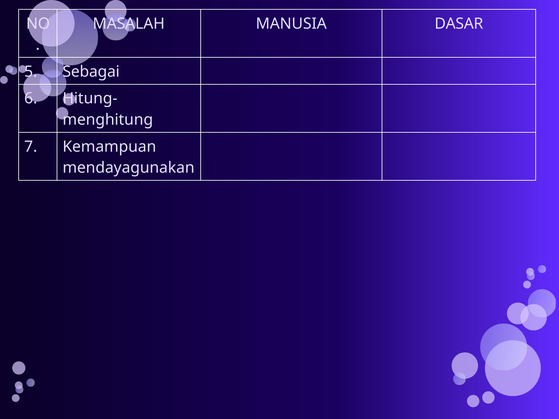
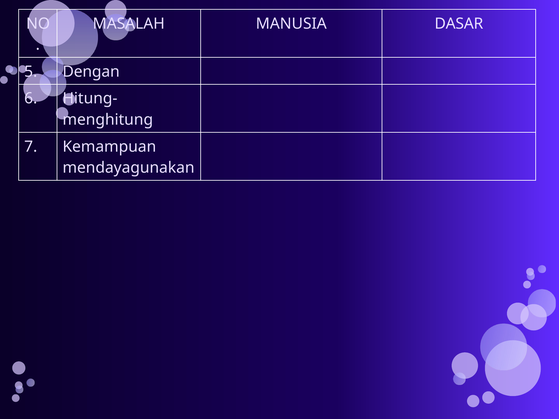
Sebagai: Sebagai -> Dengan (91, 72)
